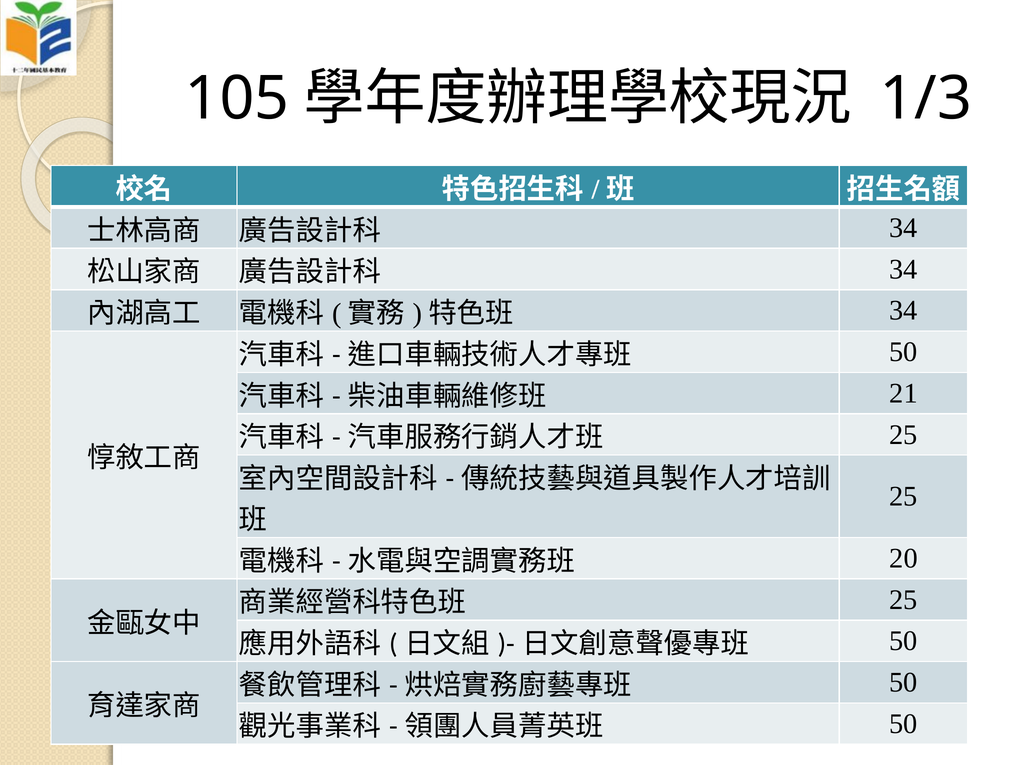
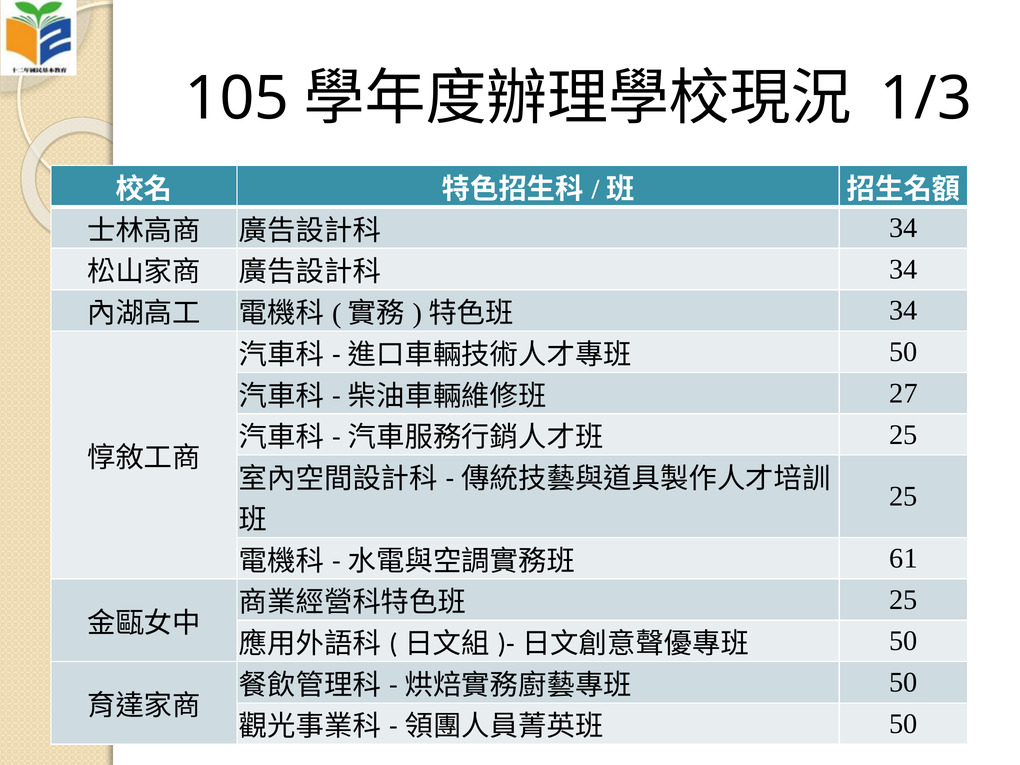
21: 21 -> 27 (904, 393)
20: 20 -> 61 (904, 558)
